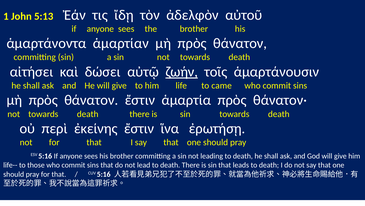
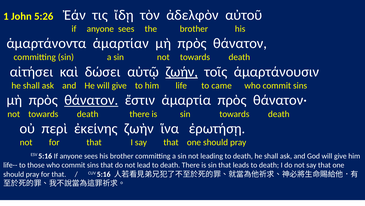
5:13: 5:13 -> 5:26 (44, 16)
θάνατον underline: none -> present (91, 100)
ἐκείνης ἔστιν: ἔστιν -> ζωὴν (139, 128)
